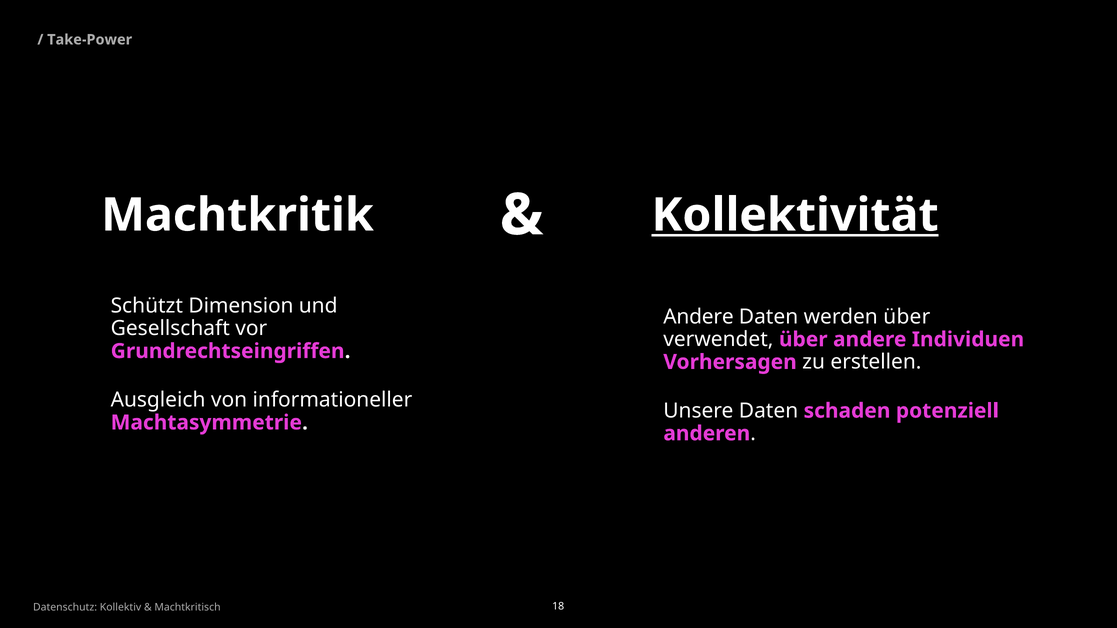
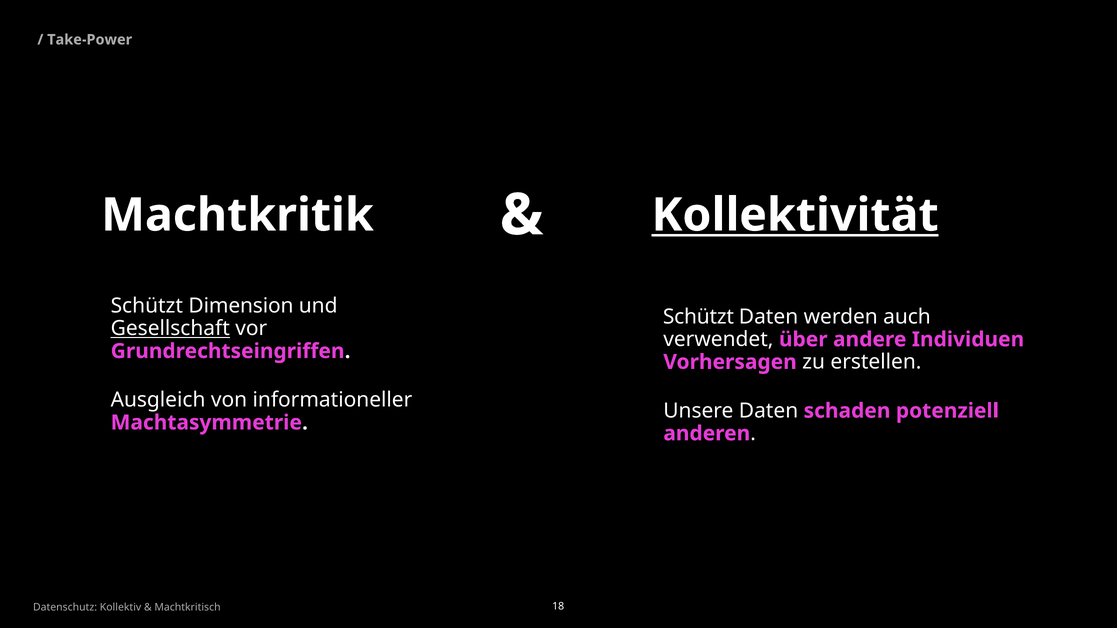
Andere: Andere -> Schützt (698, 317)
werden über: über -> auch (907, 317)
Gesellschaft underline: none -> present (170, 329)
